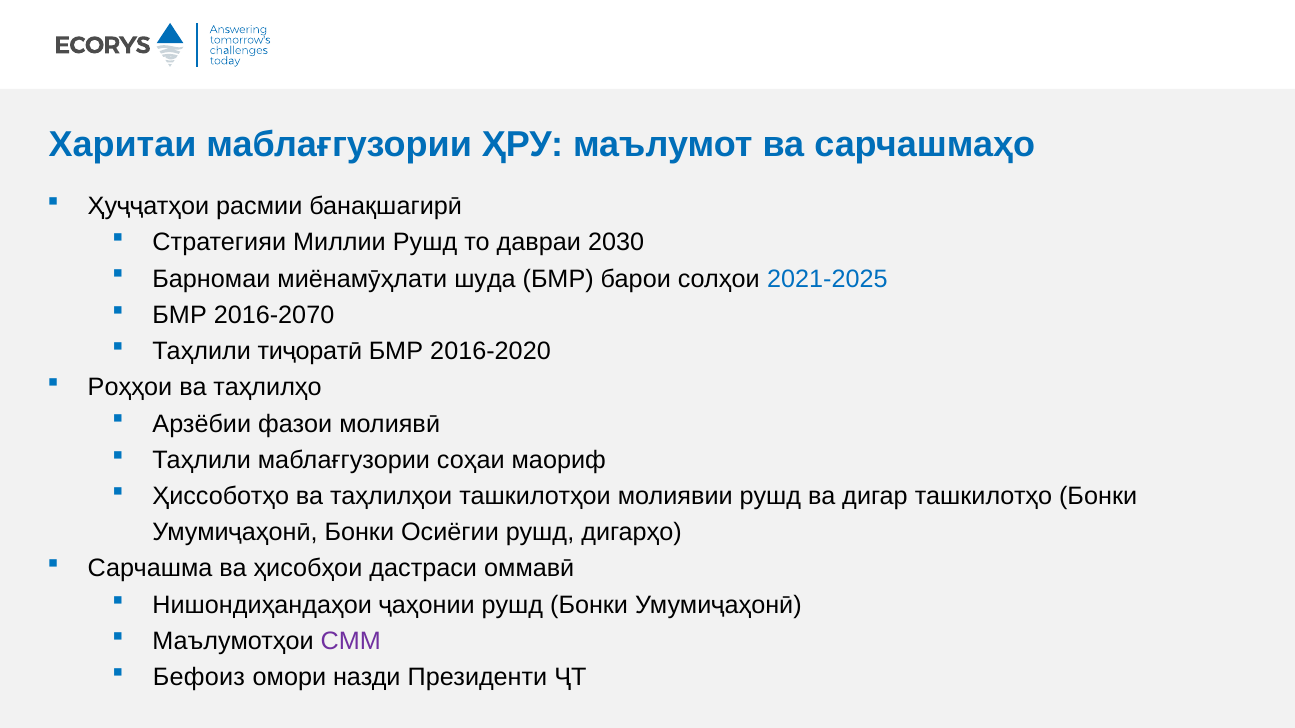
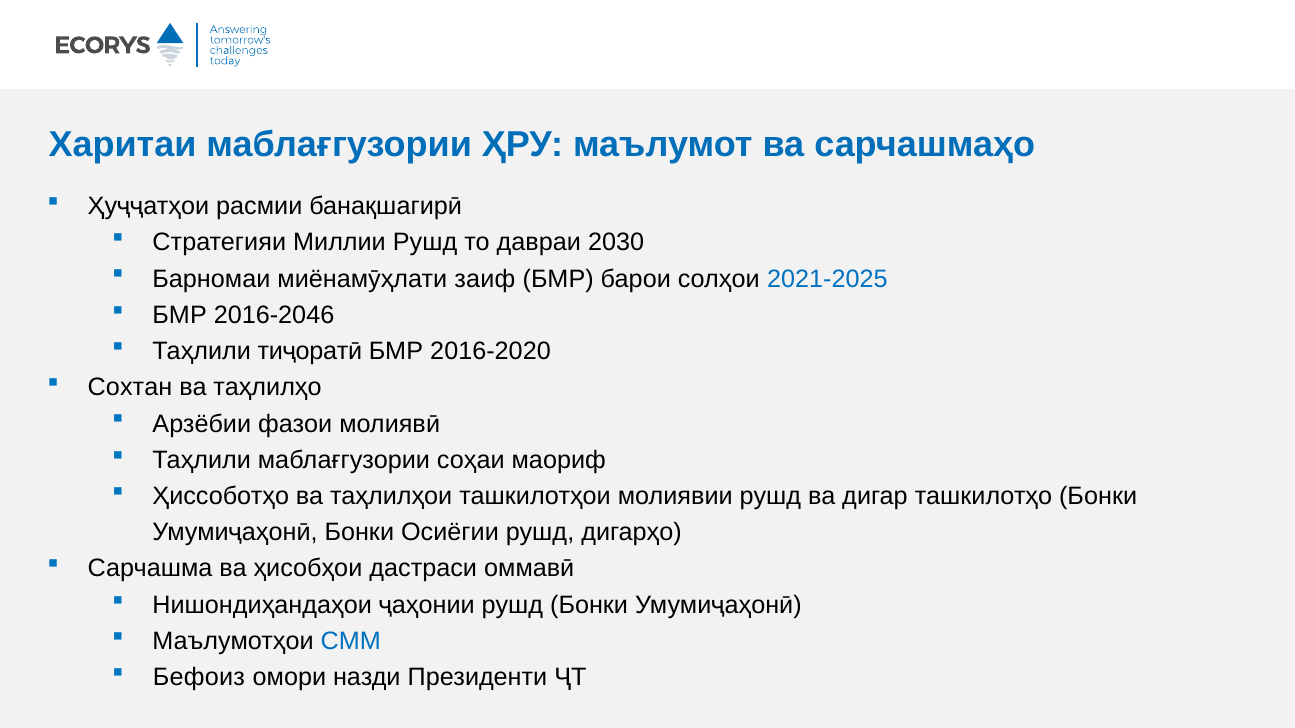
шуда: шуда -> заиф (485, 279)
2016-2070: 2016-2070 -> 2016-2046 (274, 315)
Роҳҳои: Роҳҳои -> Сохтан (130, 388)
СММ colour: purple -> blue (351, 641)
